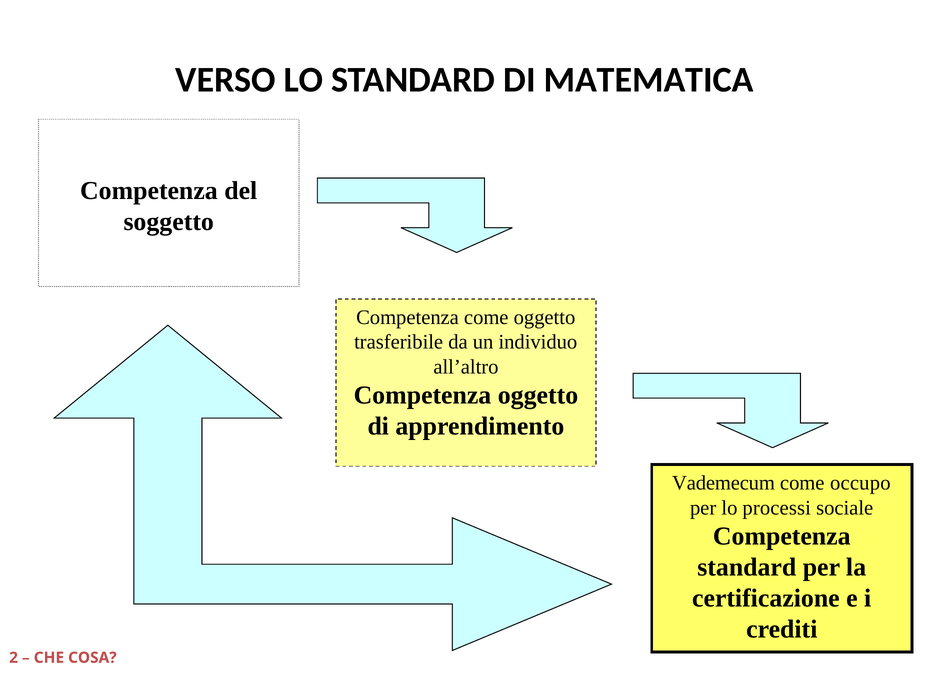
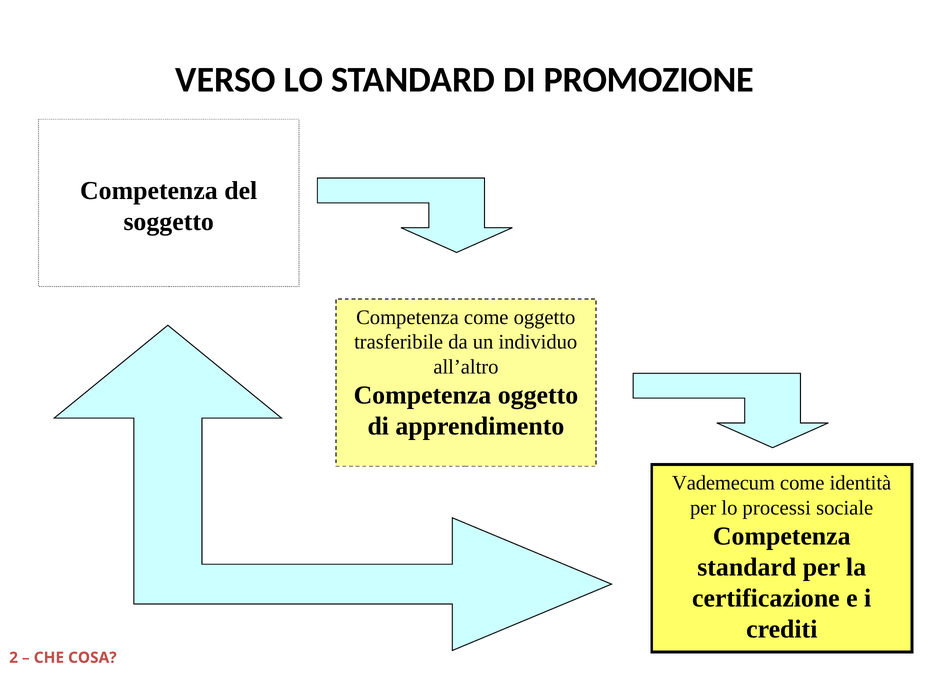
MATEMATICA: MATEMATICA -> PROMOZIONE (649, 80)
occupo: occupo -> identità (860, 483)
